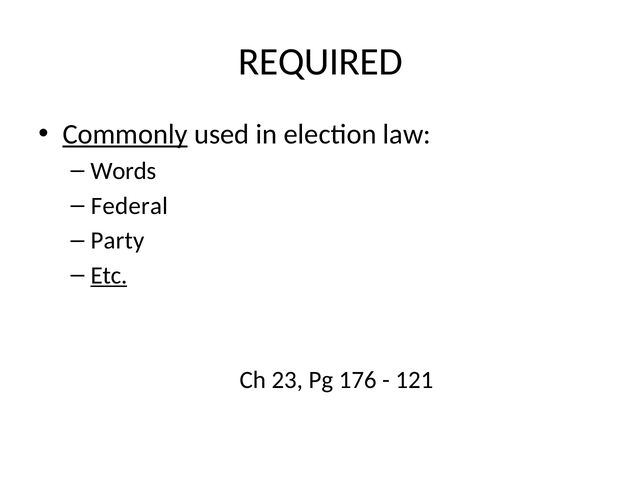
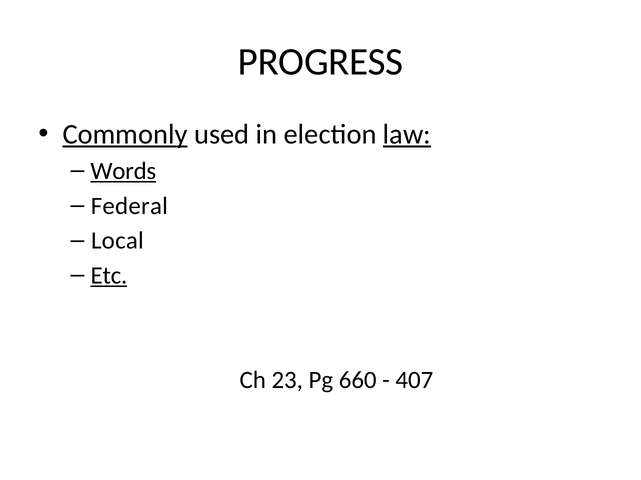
REQUIRED: REQUIRED -> PROGRESS (321, 62)
law underline: none -> present (407, 134)
Words underline: none -> present (123, 171)
Party: Party -> Local (117, 241)
176: 176 -> 660 (358, 381)
121: 121 -> 407 (414, 381)
